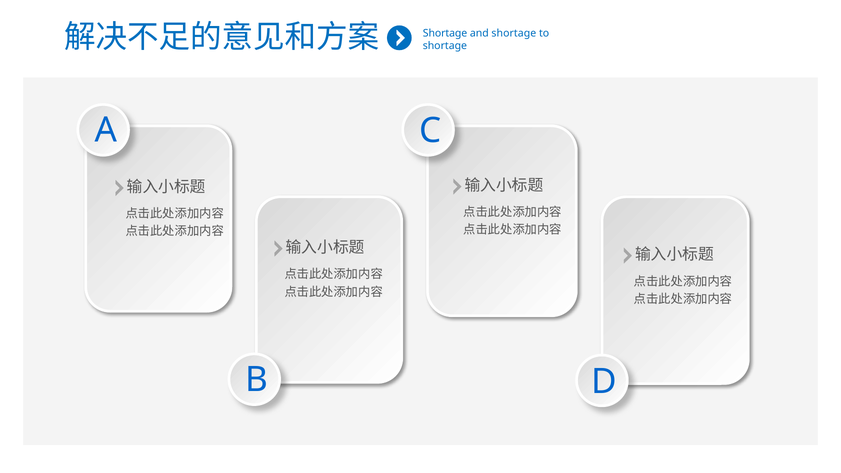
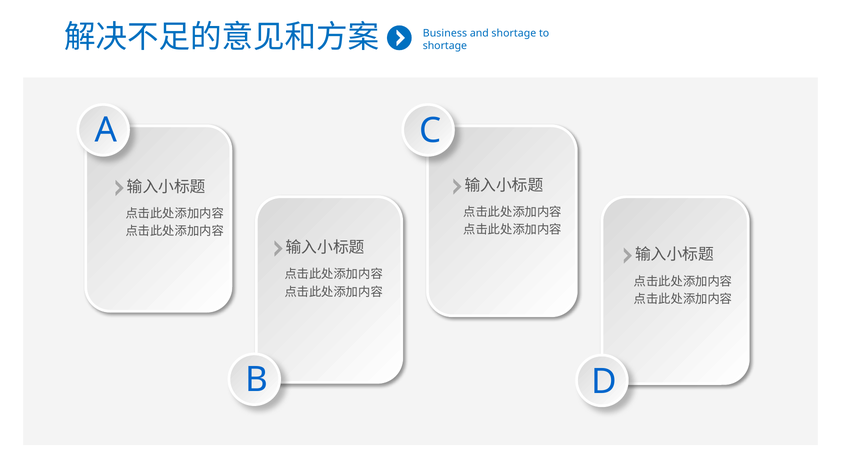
Shortage: Shortage -> Business (445, 33)
